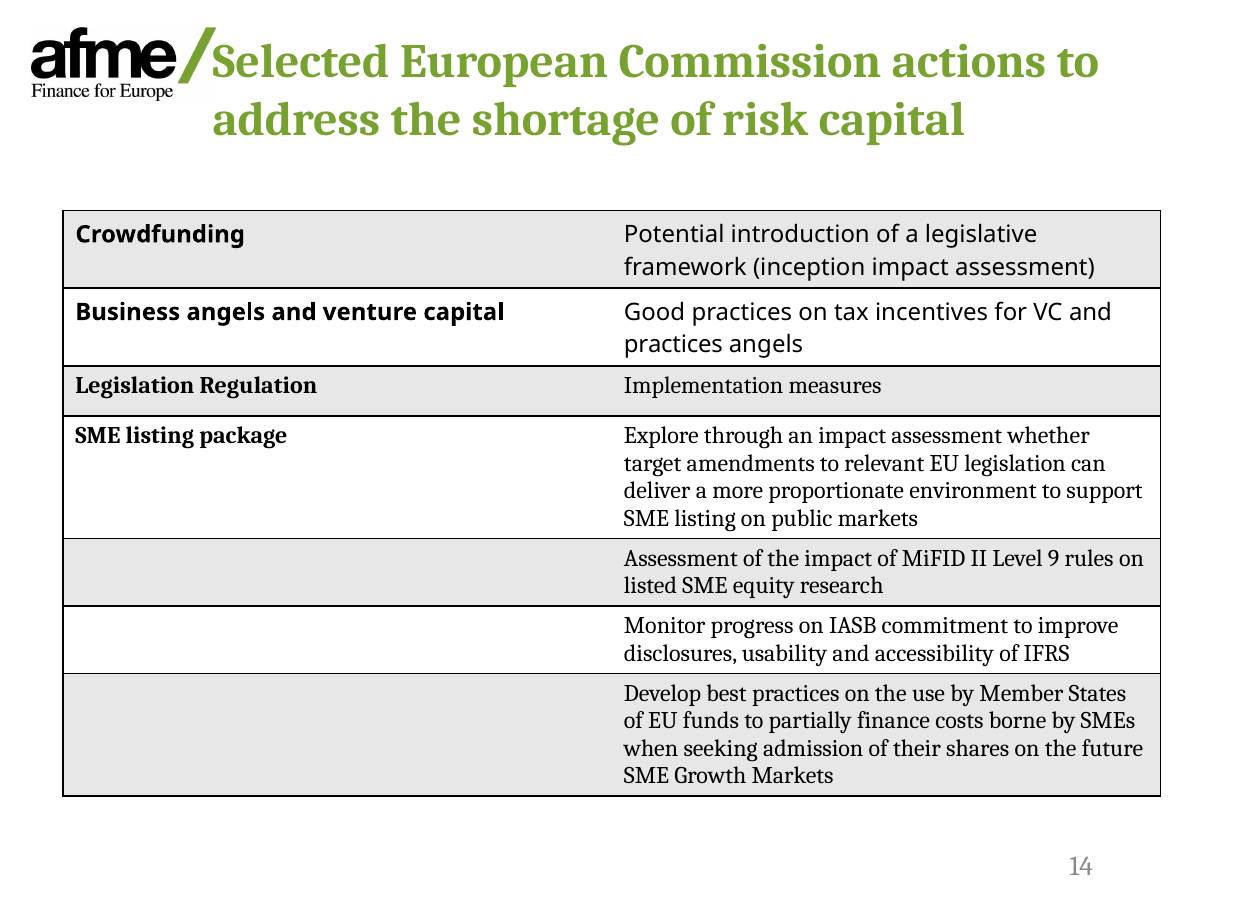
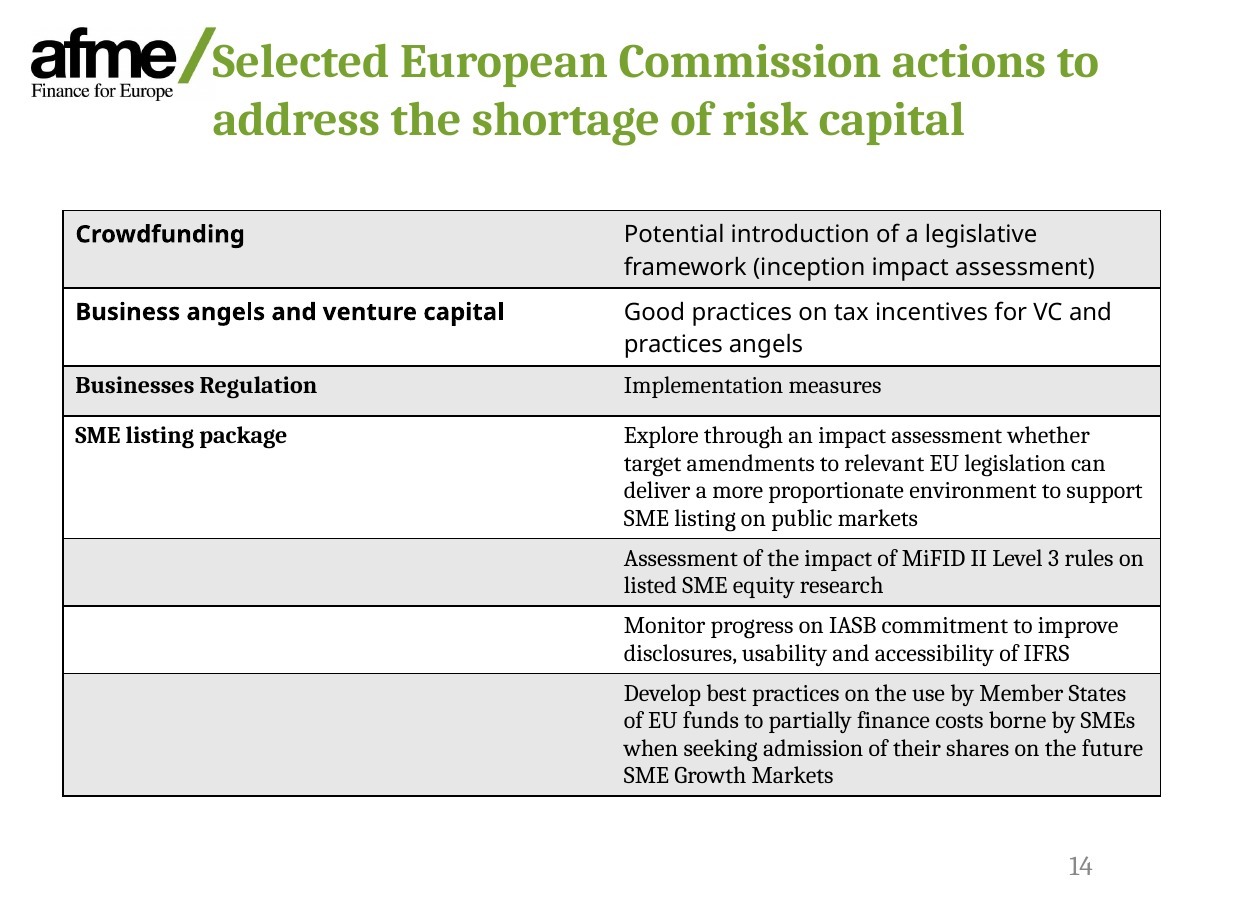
Legislation: Legislation -> Businesses (135, 386)
9: 9 -> 3 (1054, 559)
